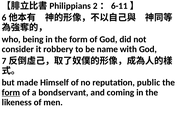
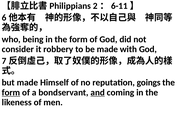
be name: name -> made (107, 49)
public: public -> goings (149, 82)
and underline: none -> present (98, 92)
